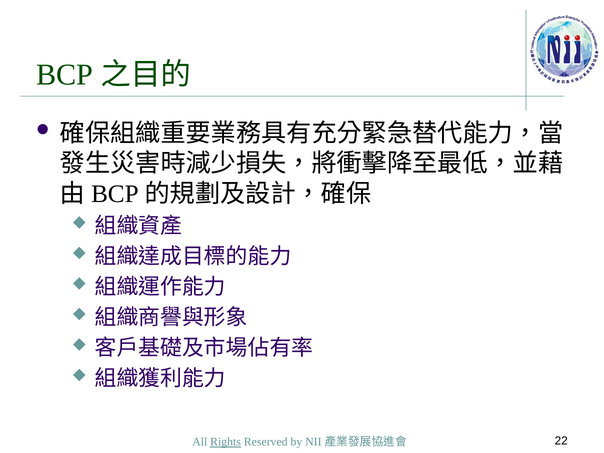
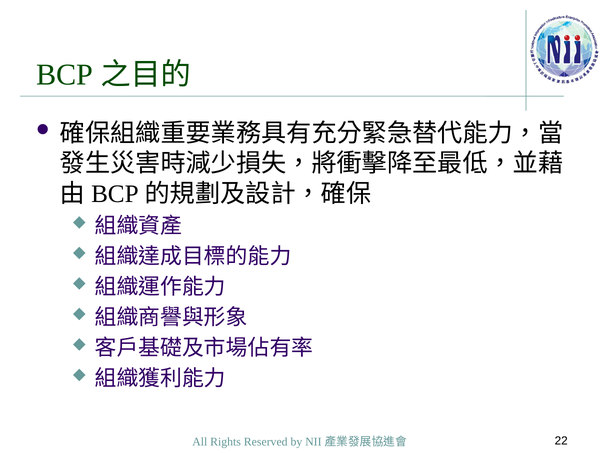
Rights underline: present -> none (226, 442)
